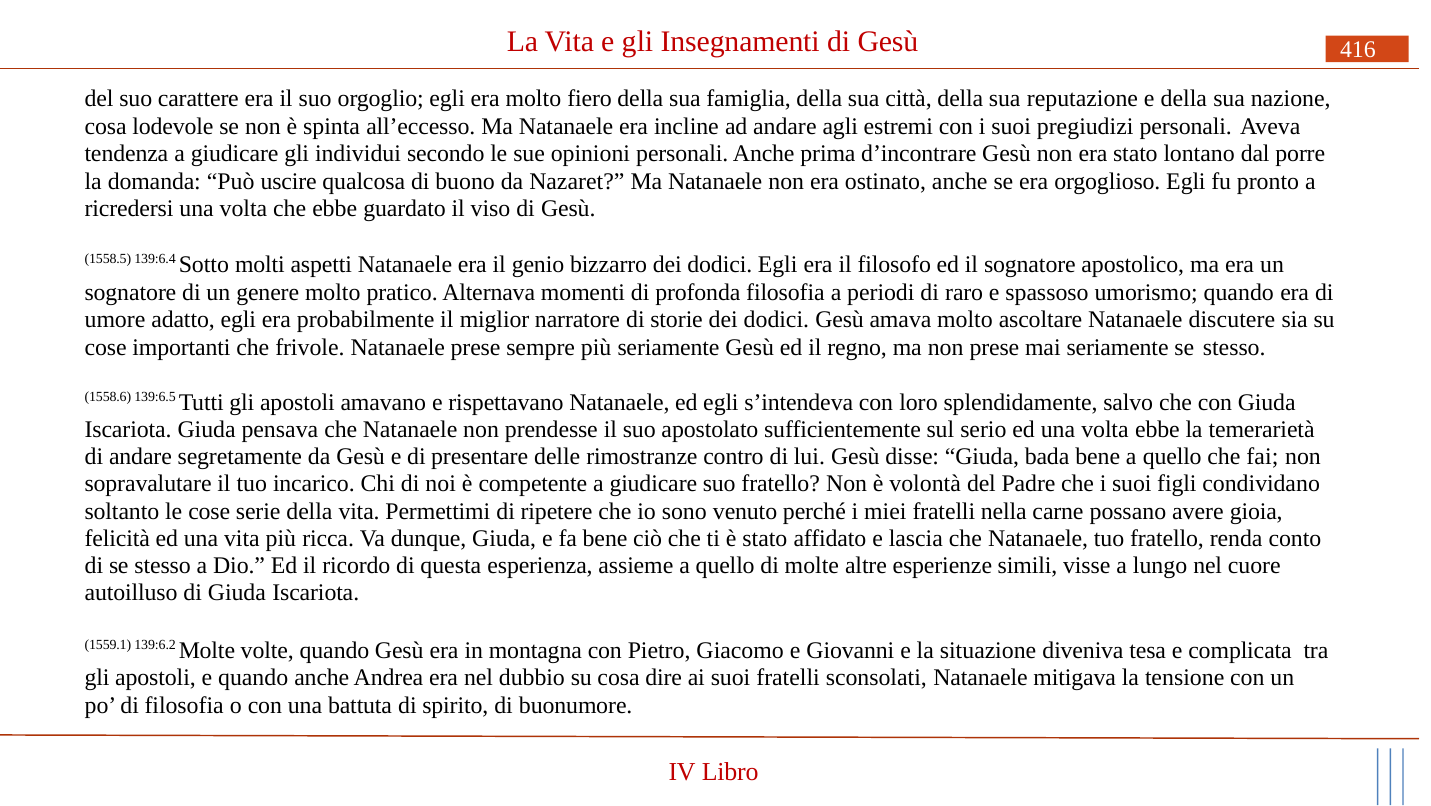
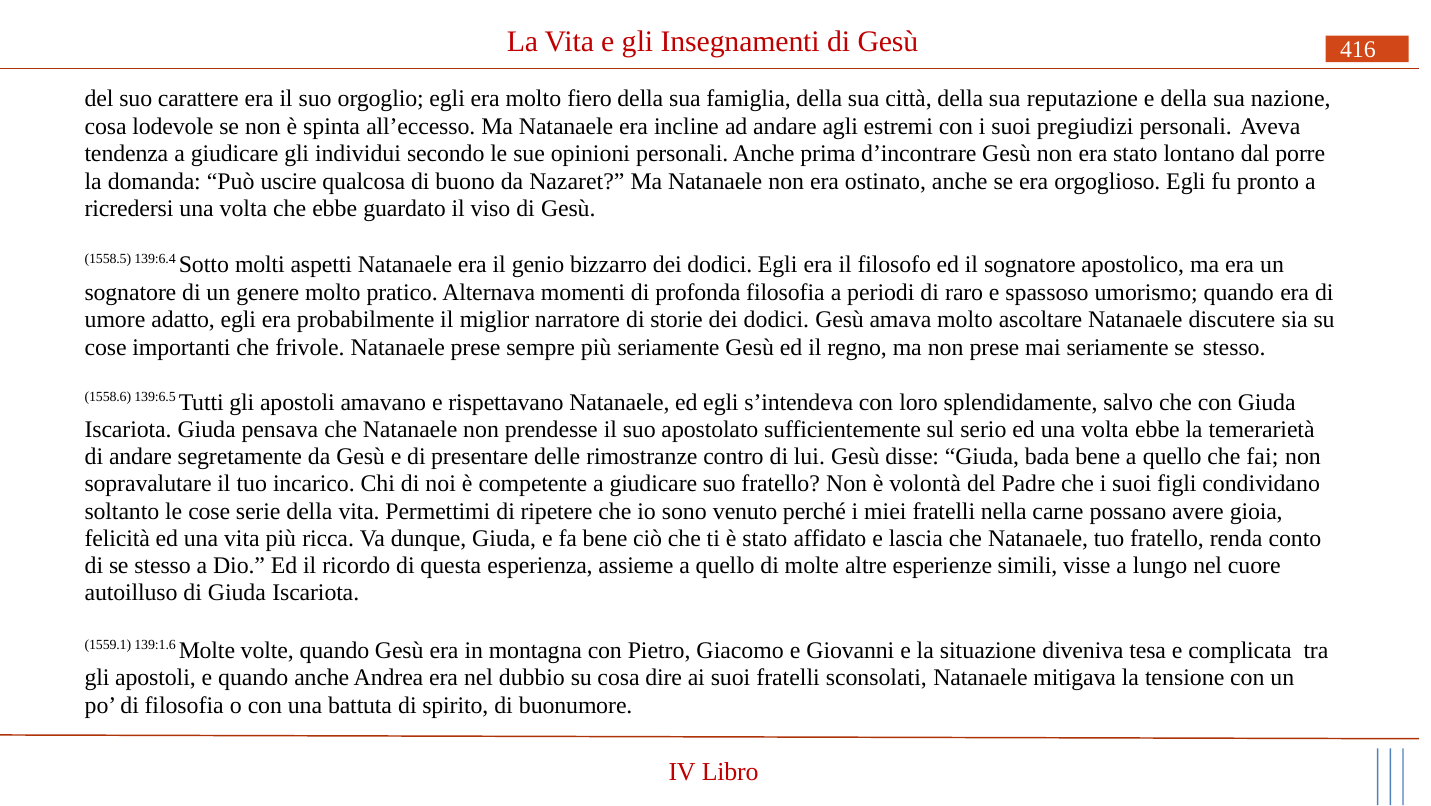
139:6.2: 139:6.2 -> 139:1.6 (155, 645)
